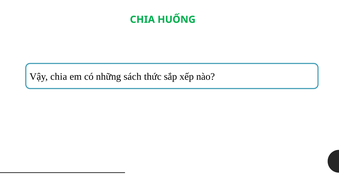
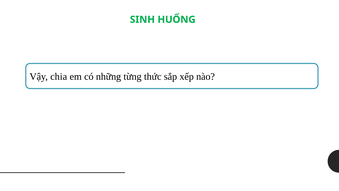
CHIA: CHIA -> SINH (142, 20)
sách: sách -> từng (133, 77)
